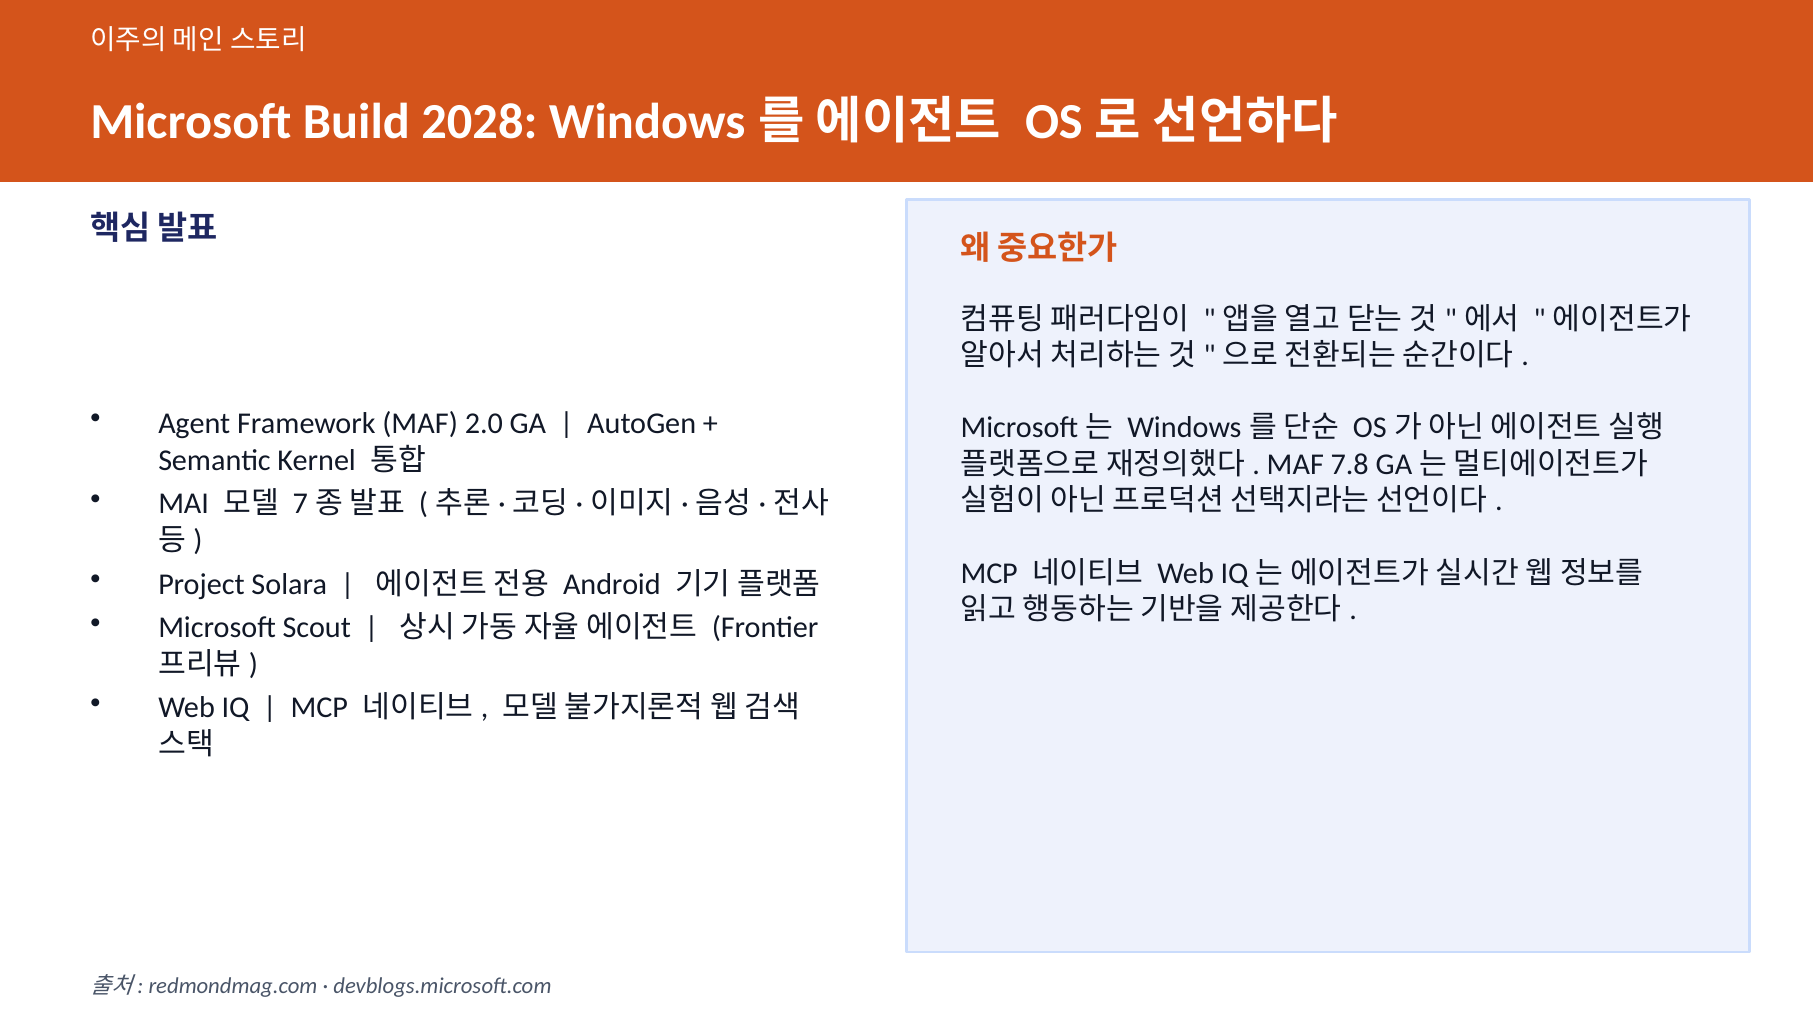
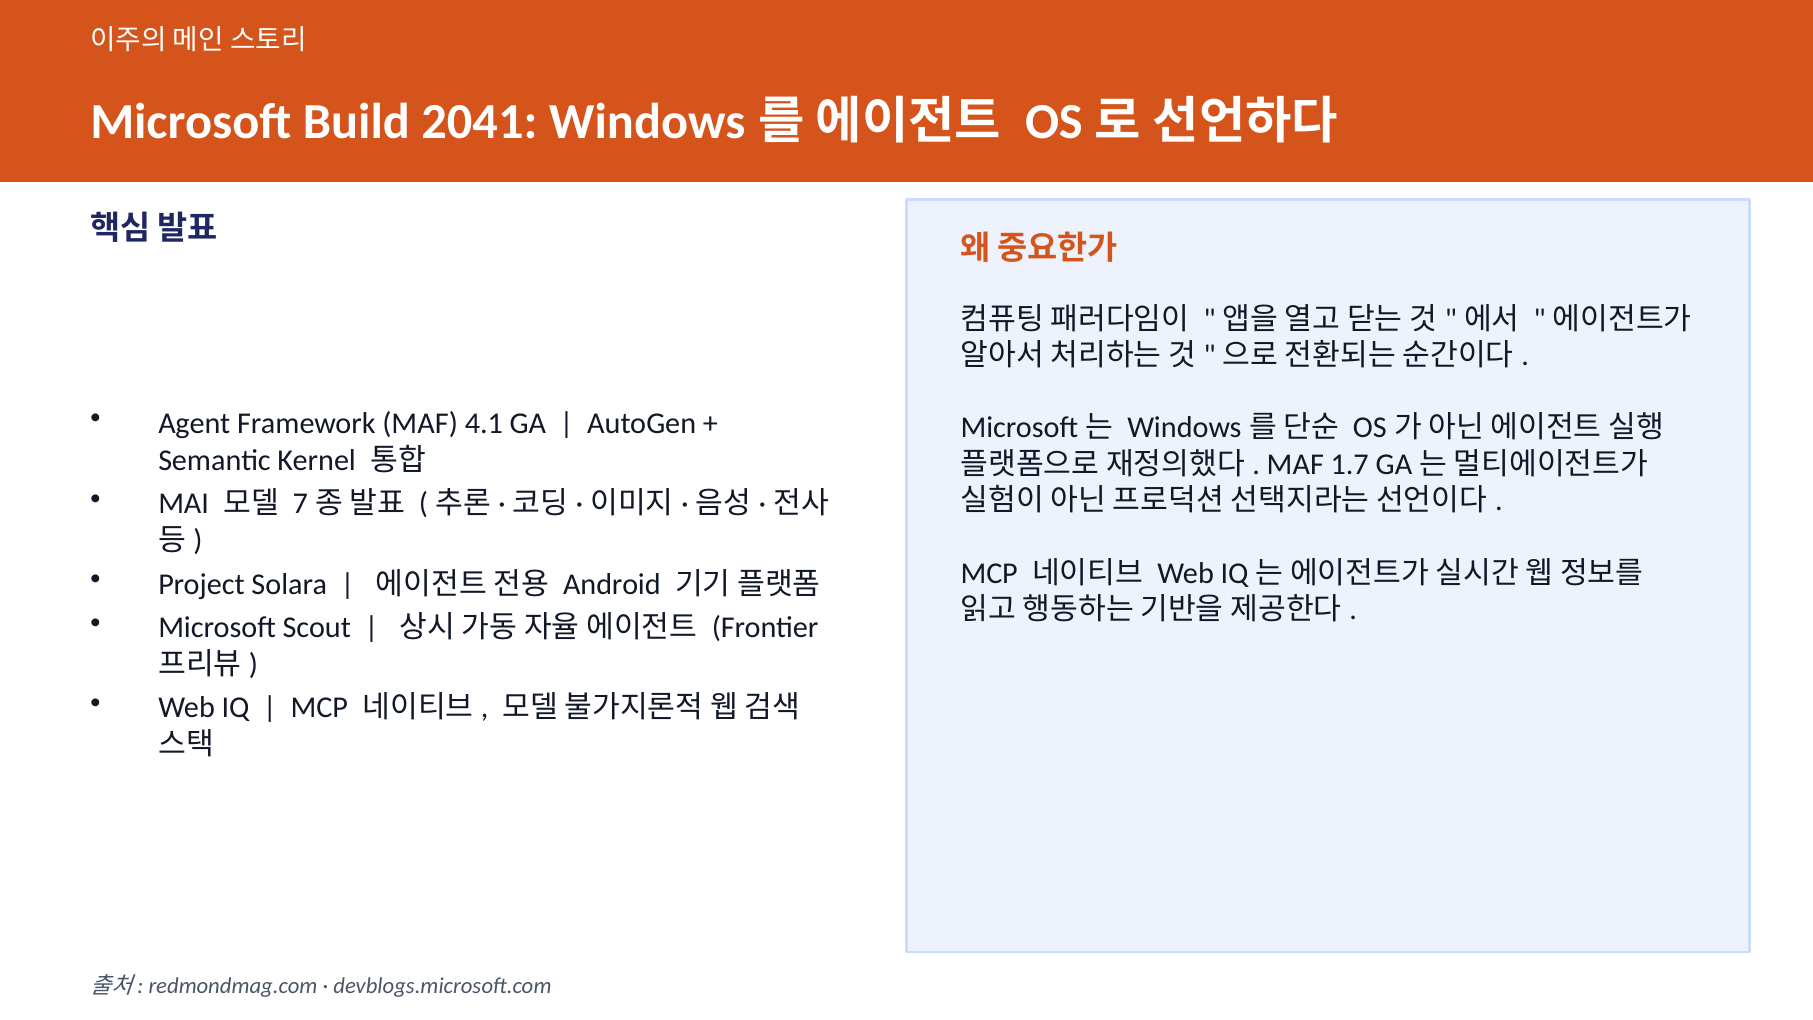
2028: 2028 -> 2041 (479, 122)
2.0: 2.0 -> 4.1 (484, 424)
7.8: 7.8 -> 1.7 (1350, 464)
